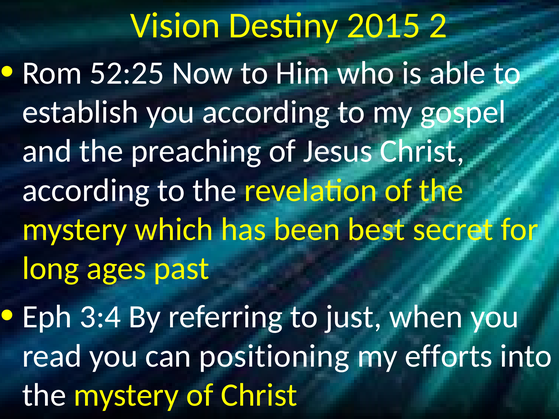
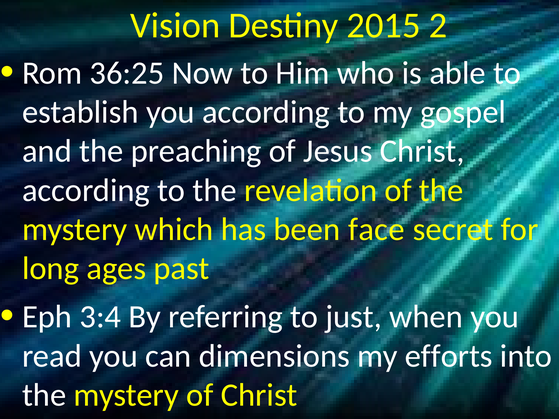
52:25: 52:25 -> 36:25 (127, 73)
best: best -> face (376, 230)
positioning: positioning -> dimensions (274, 356)
